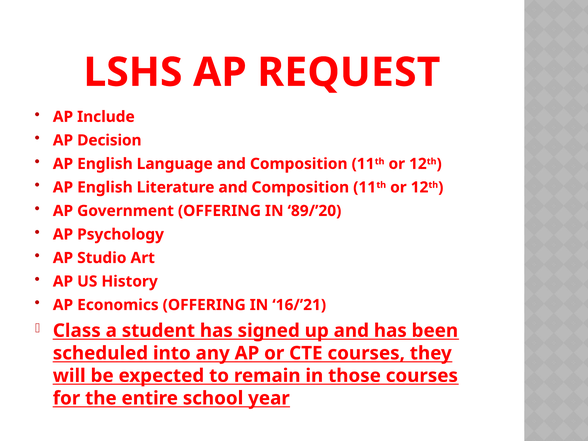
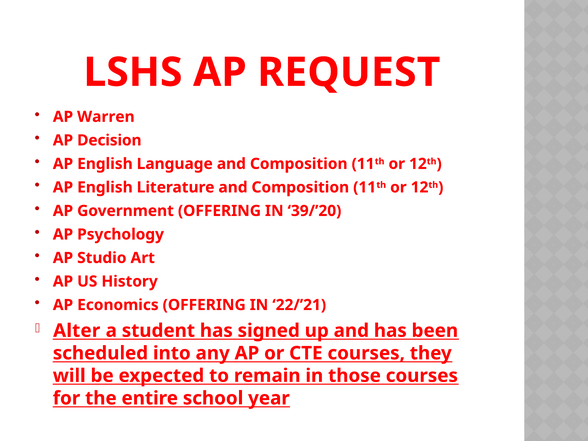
Include: Include -> Warren (106, 117)
89/’20: 89/’20 -> 39/’20 (314, 211)
16/’21: 16/’21 -> 22/’21 (299, 305)
Class: Class -> Alter (77, 331)
